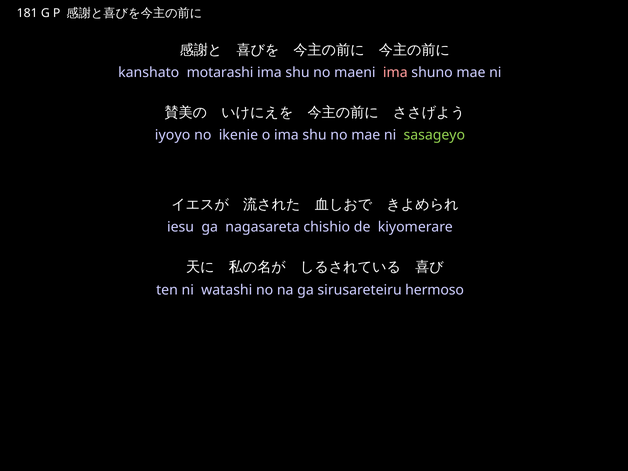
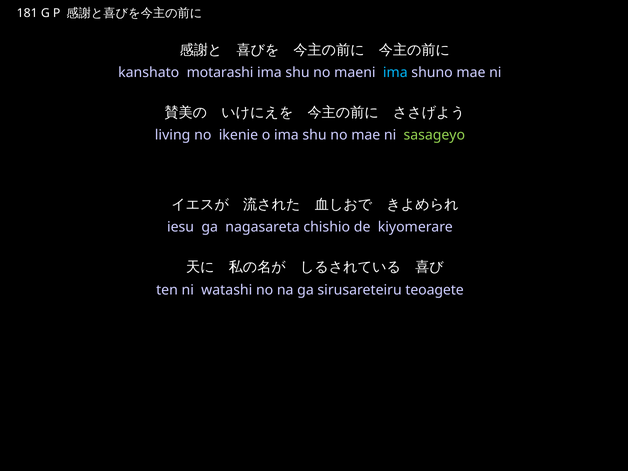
ima colour: pink -> light blue (395, 73)
iyoyo: iyoyo -> living (173, 135)
hermoso: hermoso -> teoagete (435, 290)
